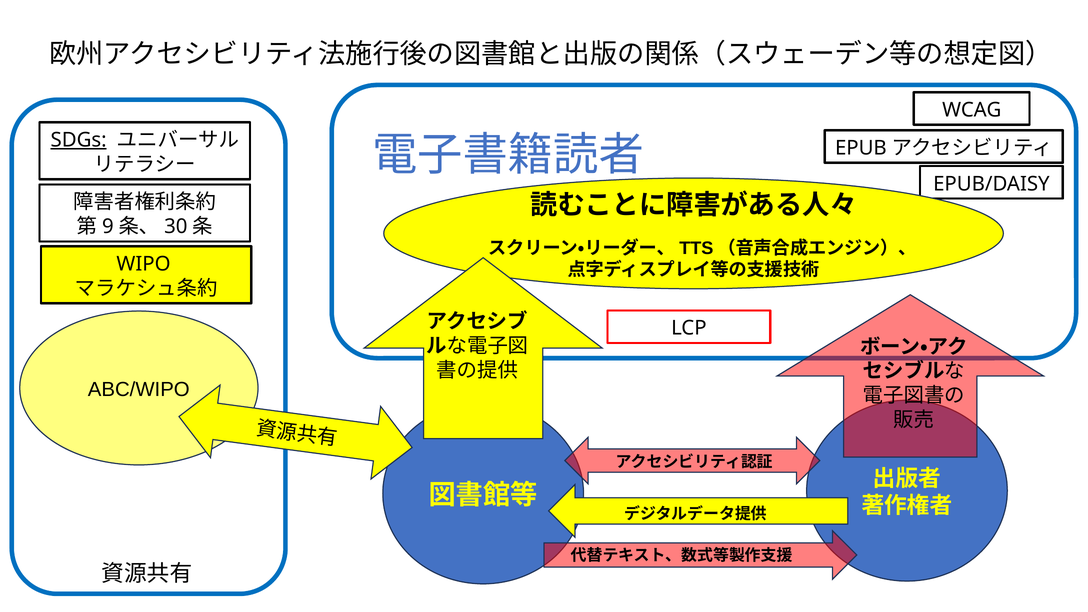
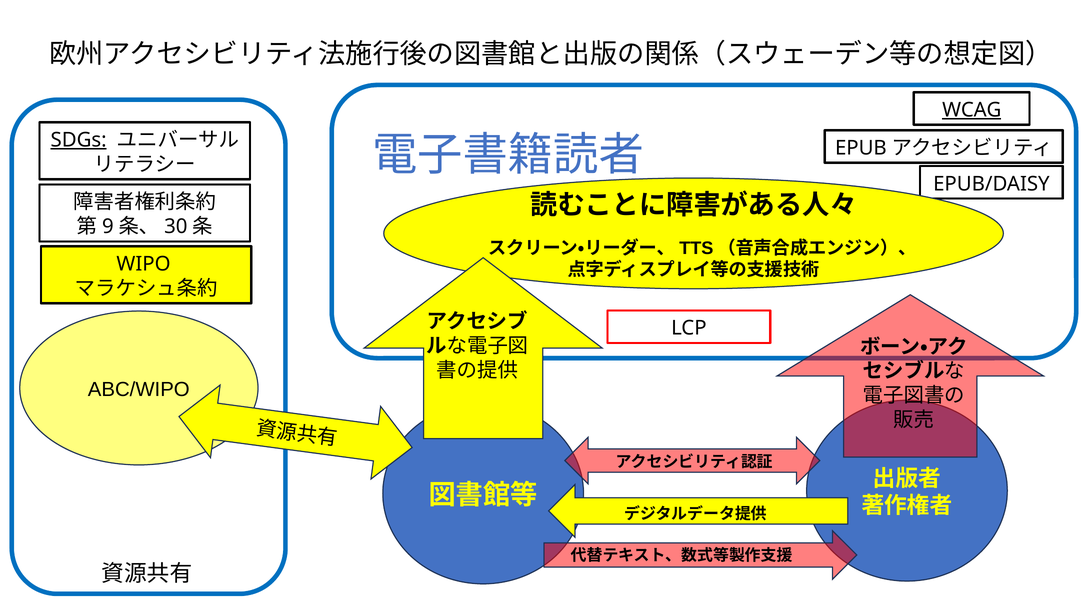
WCAG underline: none -> present (972, 110)
